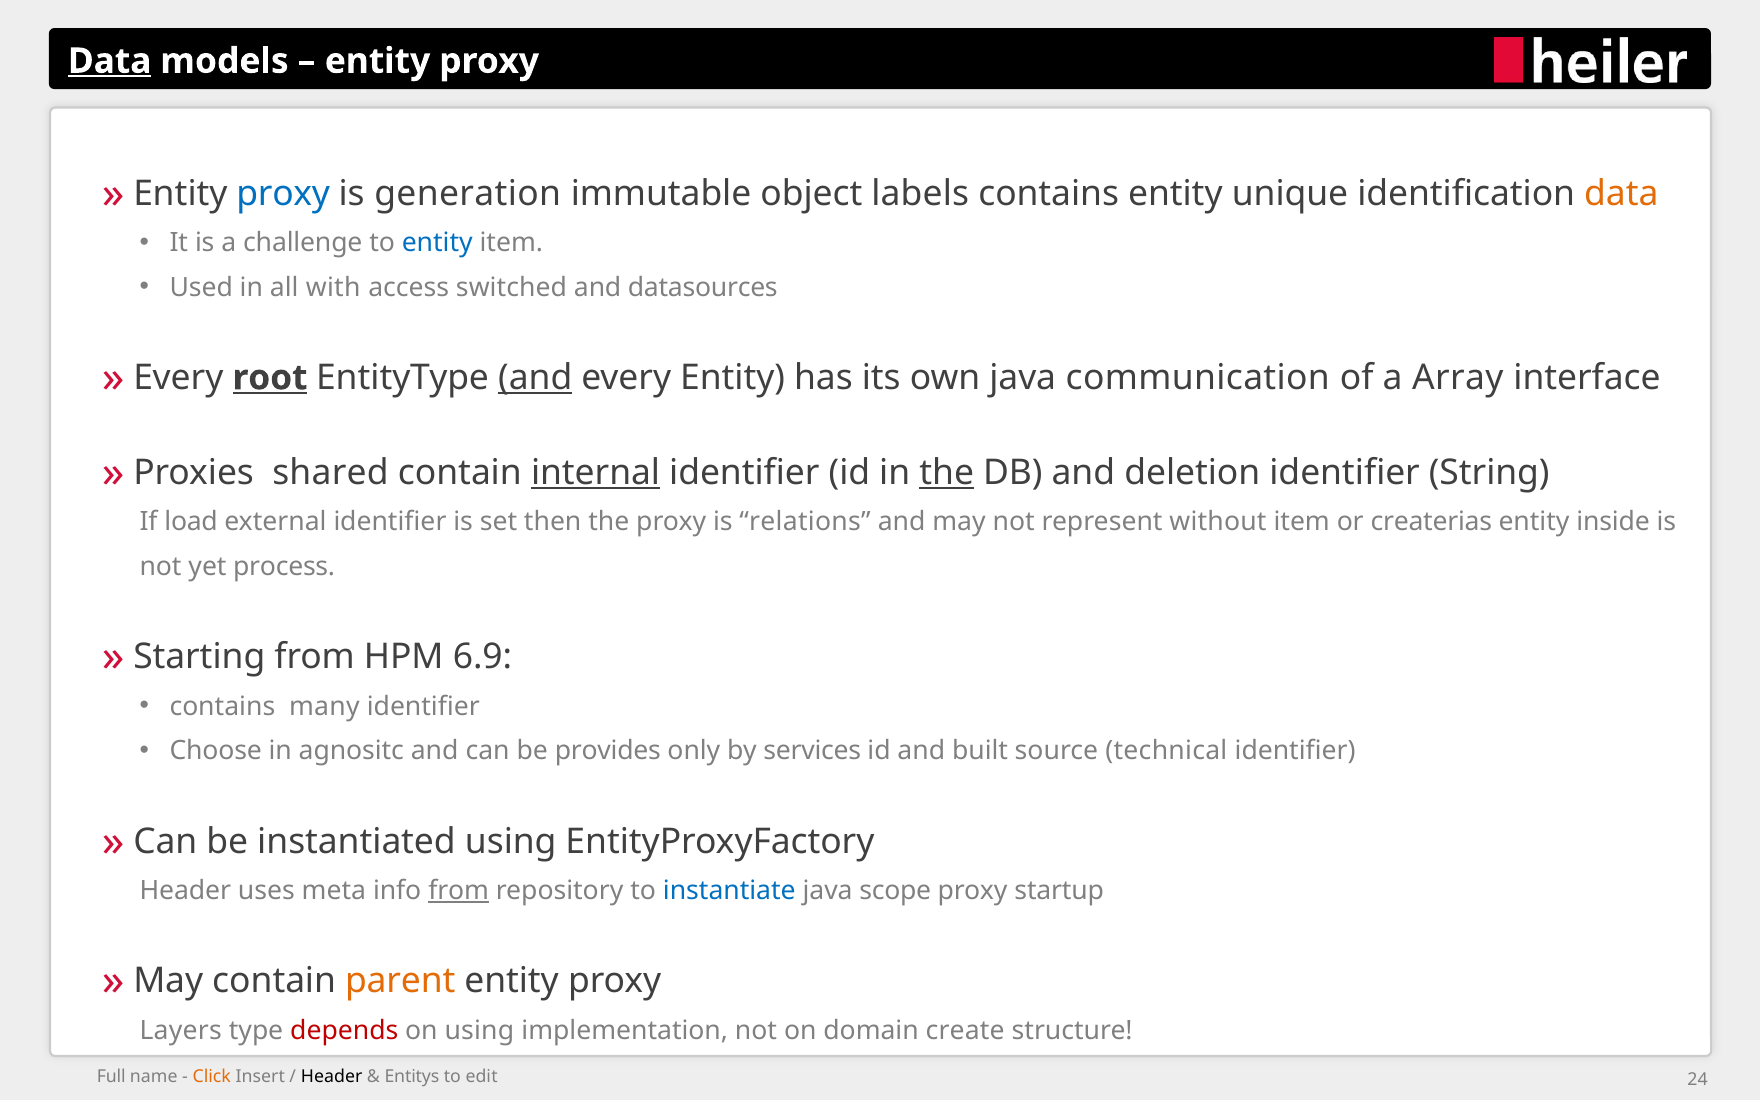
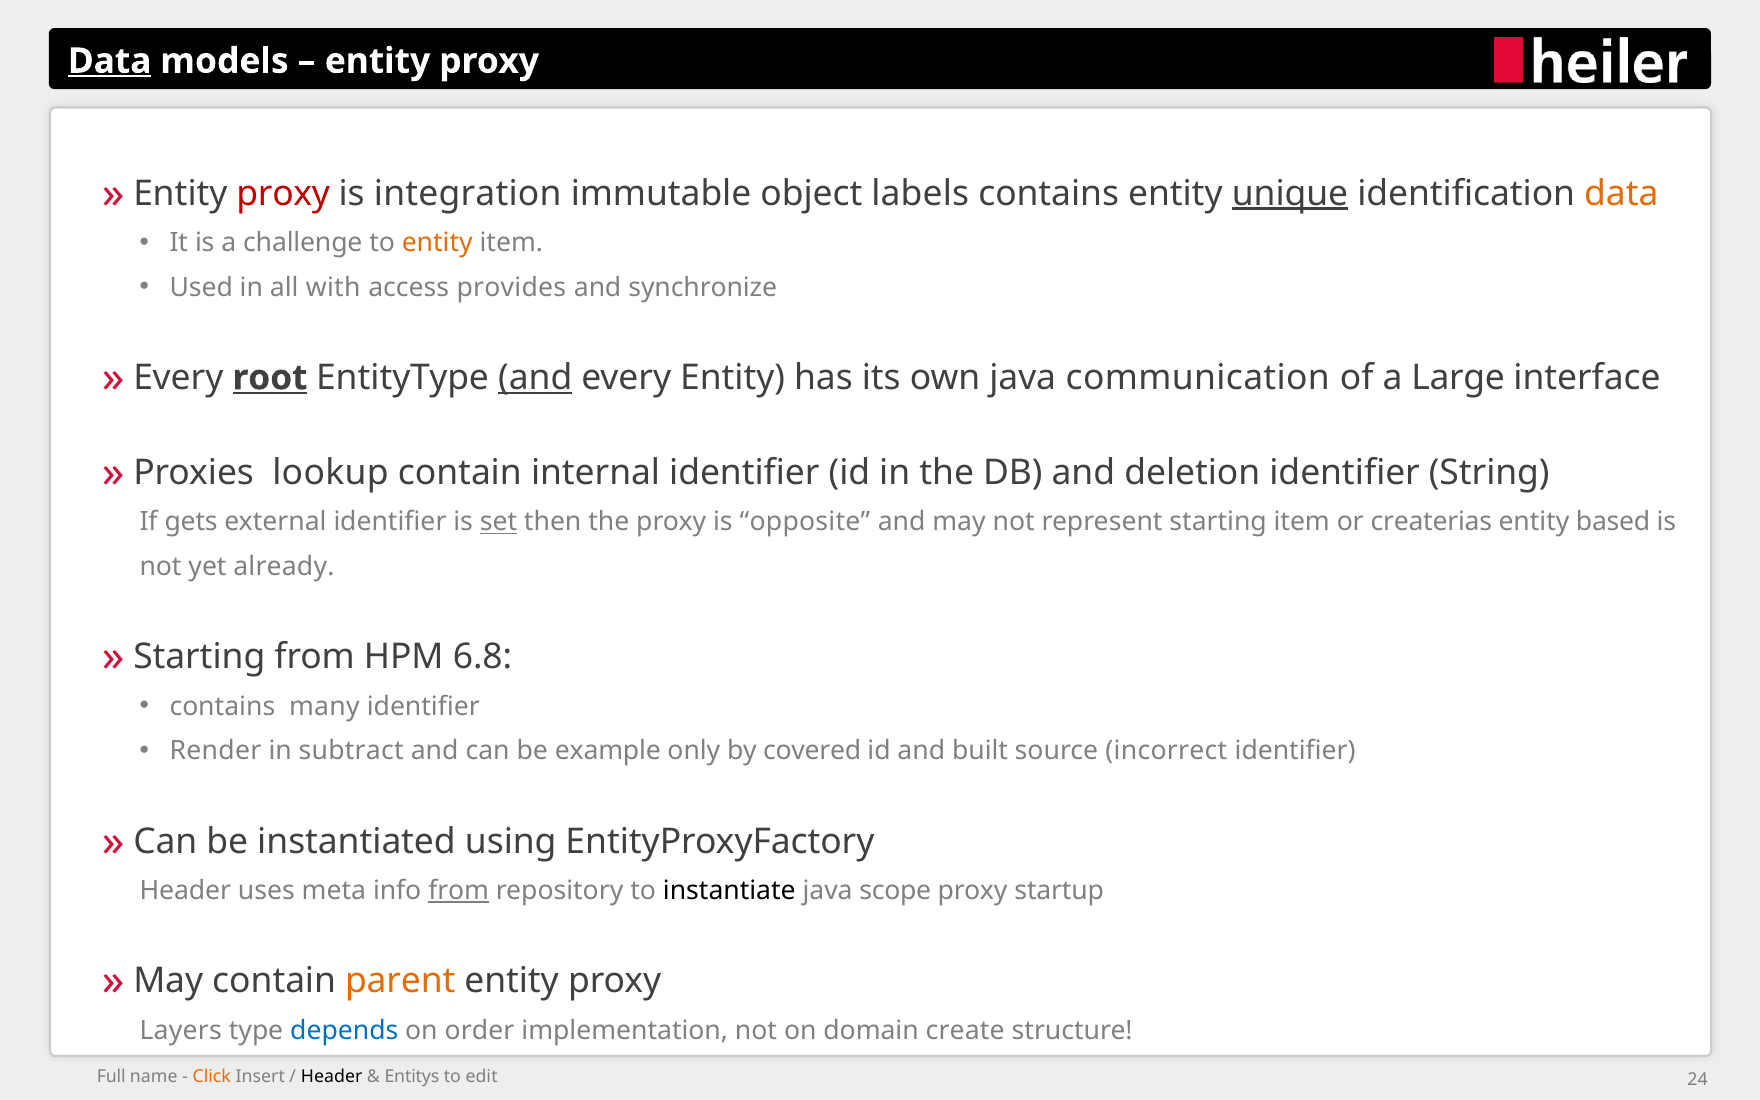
proxy colour: blue -> red (283, 193)
generation: generation -> integration (468, 193)
unique underline: none -> present (1290, 193)
entity colour: blue -> orange (437, 243)
switched: switched -> provides (511, 287)
datasources: datasources -> synchronize (703, 287)
Array: Array -> Large (1458, 378)
shared: shared -> lookup (330, 473)
internal underline: present -> none (596, 473)
the underline: present -> none (947, 473)
load: load -> gets (191, 522)
set underline: none -> present (499, 522)
relations: relations -> opposite (805, 522)
without: without -> starting (1218, 522)
inside: inside -> based (1613, 522)
process: process -> already (284, 567)
6.9: 6.9 -> 6.8 (483, 657)
Choose: Choose -> Render (215, 751)
agnositc: agnositc -> subtract (351, 751)
provides: provides -> example (608, 751)
services: services -> covered (812, 751)
technical: technical -> incorrect (1166, 751)
instantiate colour: blue -> black (729, 891)
depends colour: red -> blue (344, 1030)
on using: using -> order (479, 1030)
